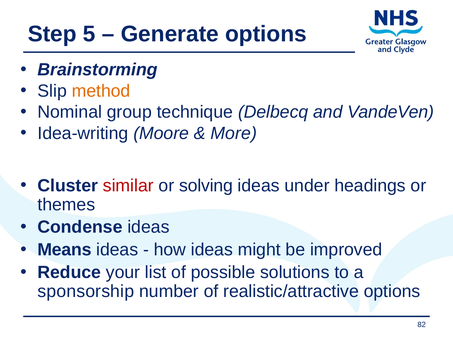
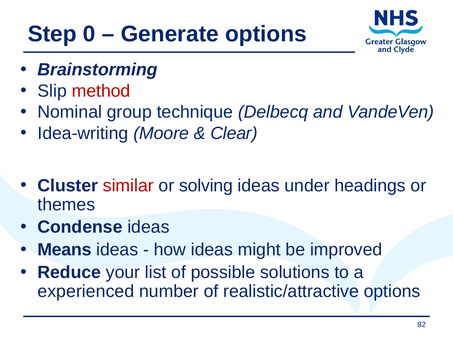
5: 5 -> 0 (89, 34)
method colour: orange -> red (101, 91)
More: More -> Clear (234, 133)
sponsorship: sponsorship -> experienced (86, 291)
